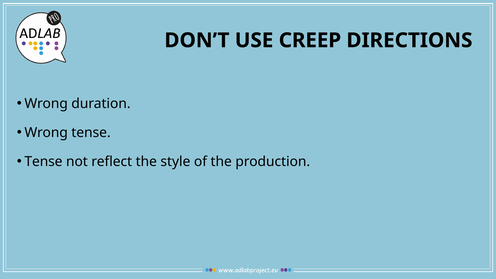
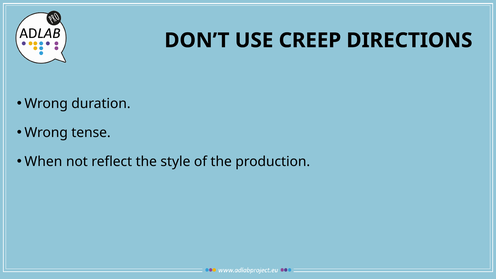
Tense: Tense -> When (43, 162)
